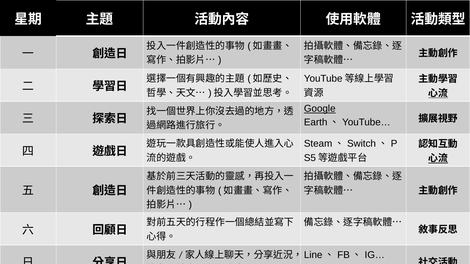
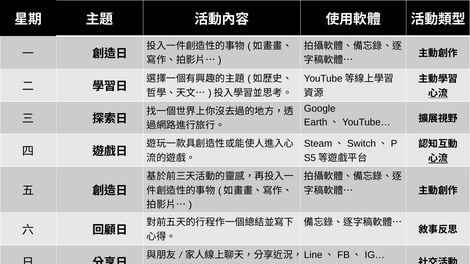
Google underline: present -> none (320, 109)
